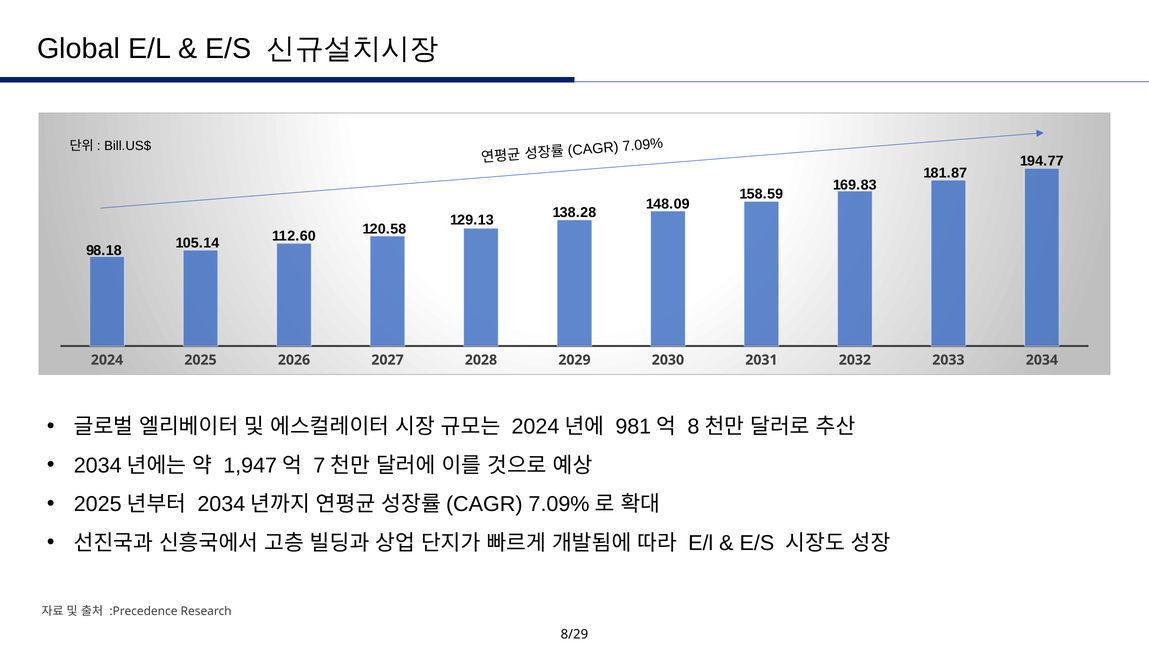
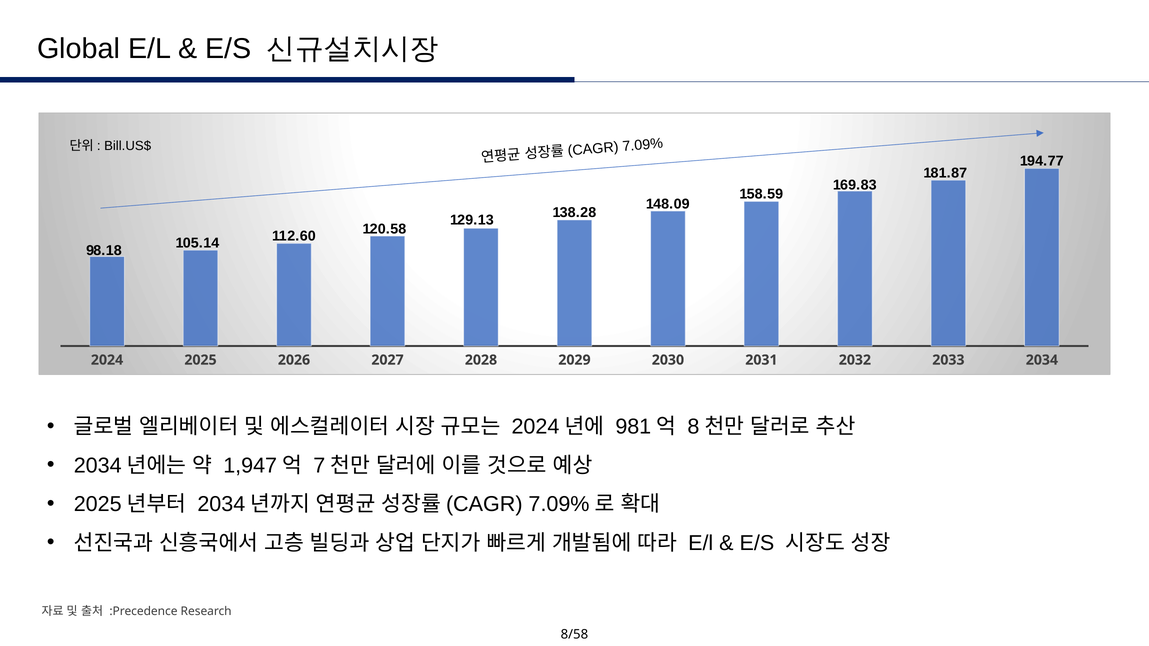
8/29: 8/29 -> 8/58 (574, 635)
